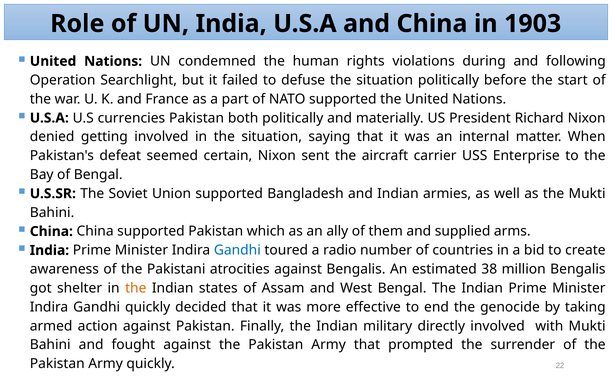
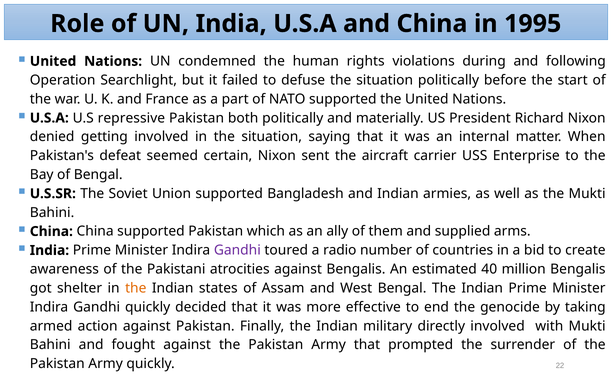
1903: 1903 -> 1995 (533, 24)
currencies: currencies -> repressive (131, 118)
Gandhi colour: blue -> purple (237, 250)
38: 38 -> 40 (489, 269)
